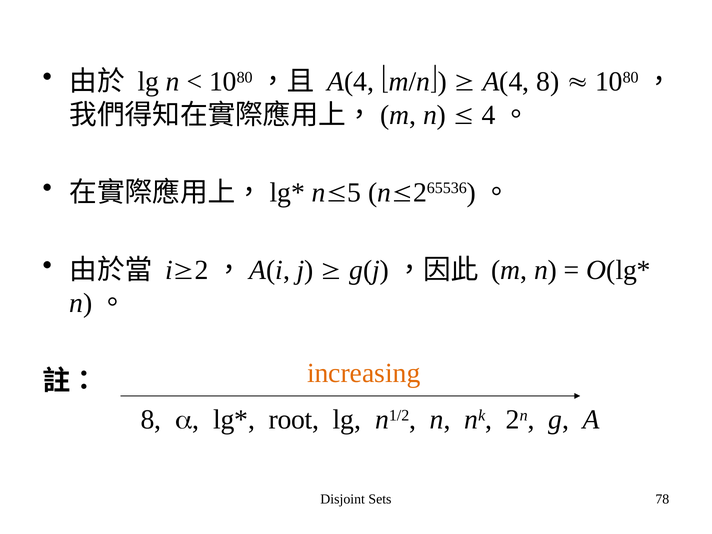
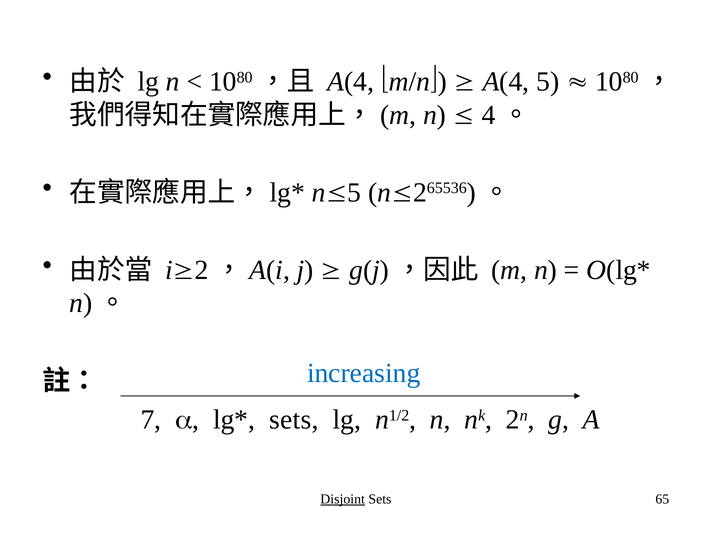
A(4 8: 8 -> 5 (548, 82)
increasing colour: orange -> blue (364, 373)
8: 8 -> 7 (151, 420)
root: root -> sets (294, 420)
Disjoint underline: none -> present (343, 499)
78: 78 -> 65 (662, 499)
